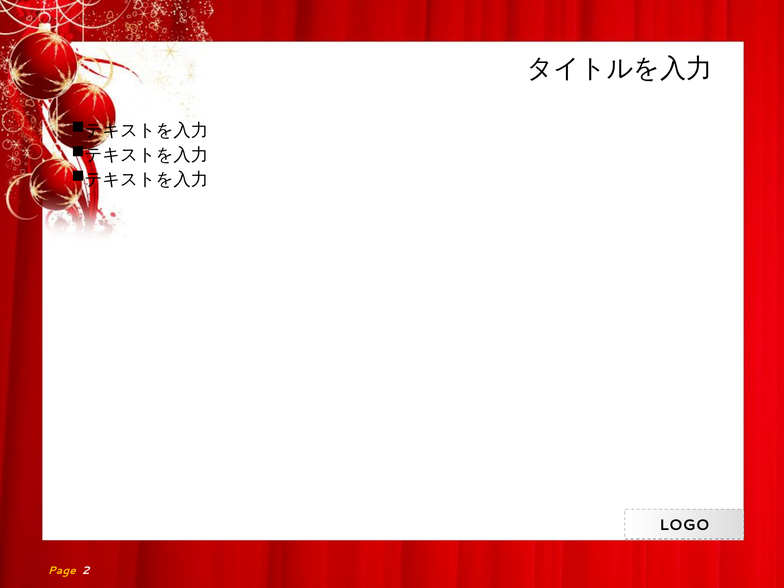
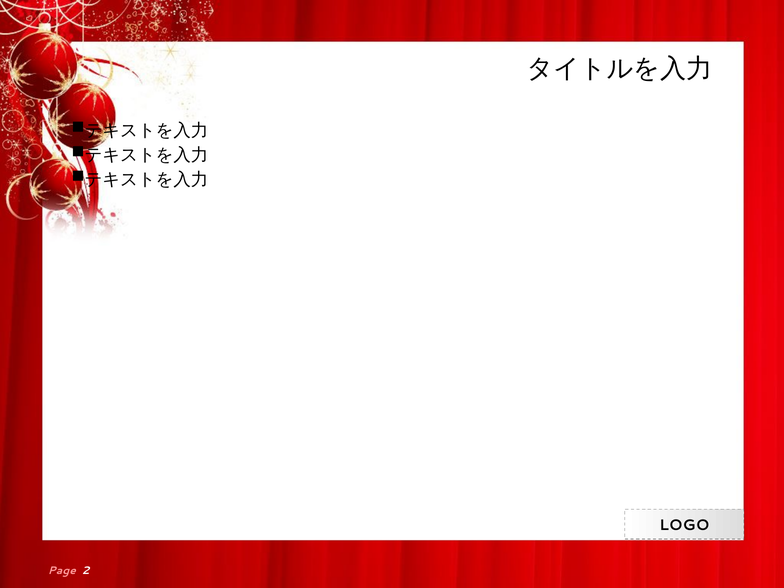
Page colour: yellow -> pink (62, 571)
